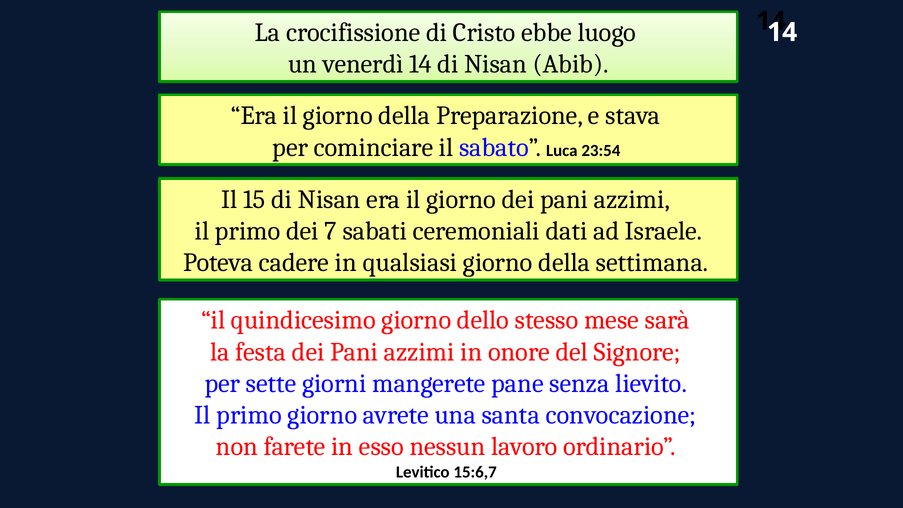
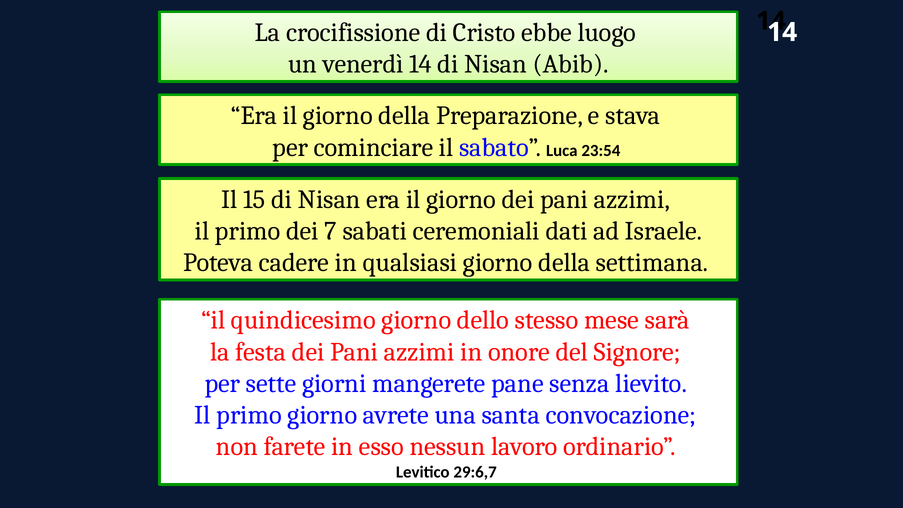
15:6,7: 15:6,7 -> 29:6,7 (475, 472)
